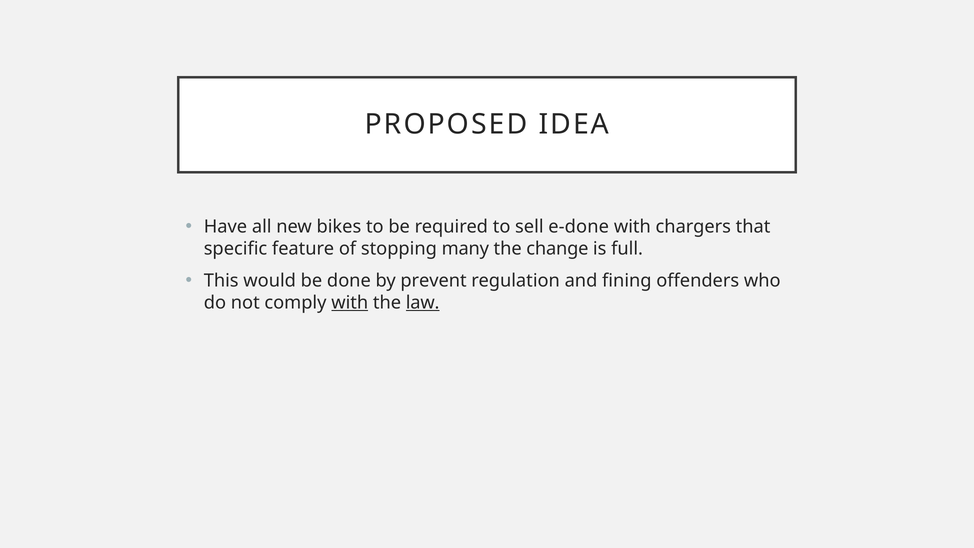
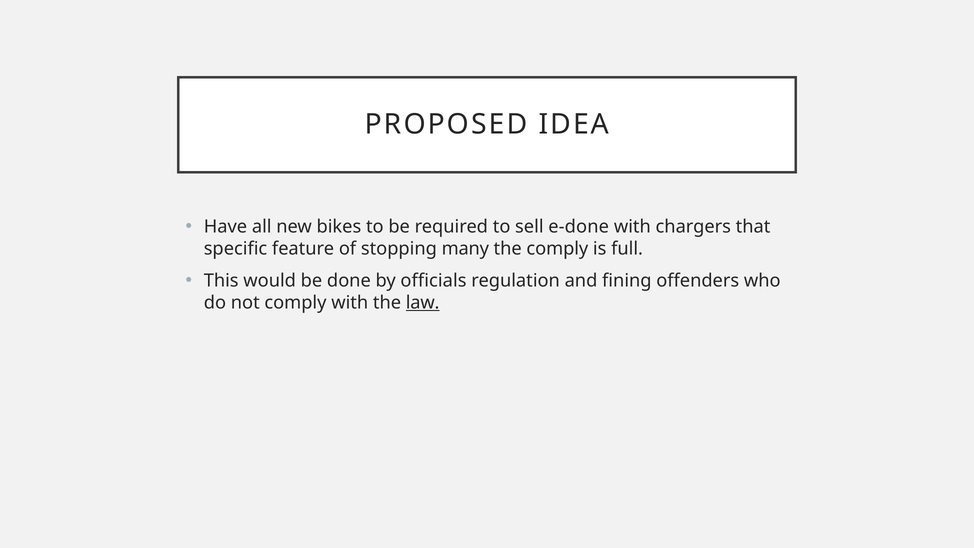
the change: change -> comply (557, 249)
prevent: prevent -> officials (433, 281)
with underline: present -> none (350, 303)
